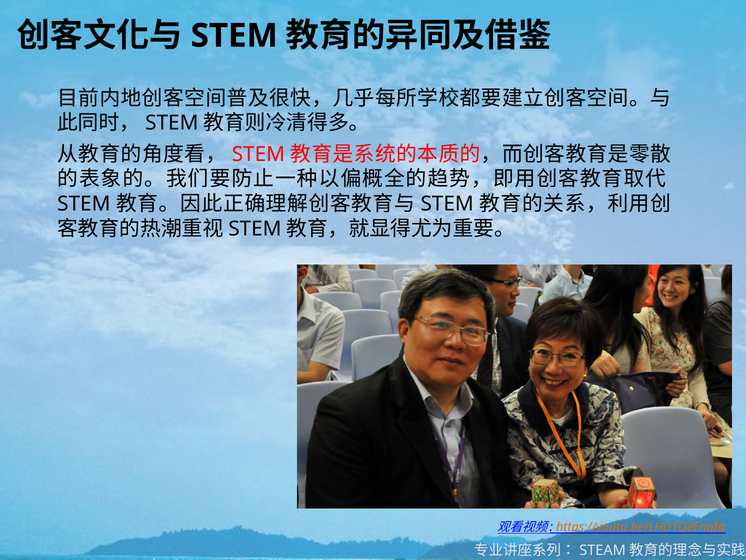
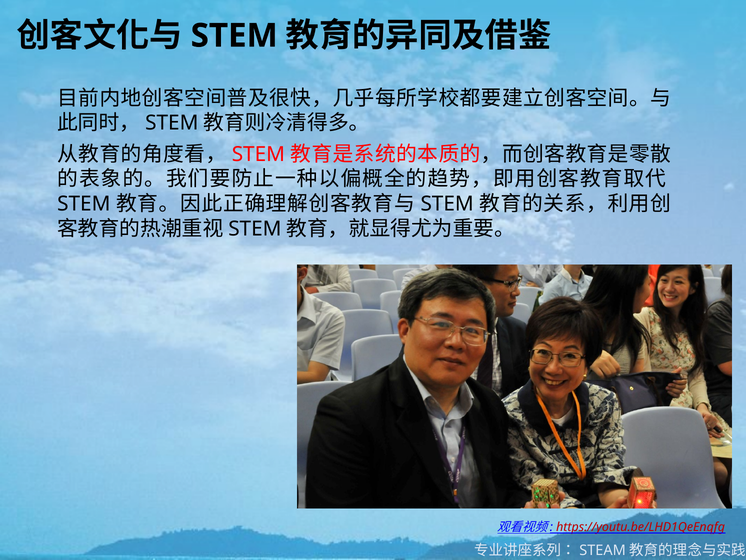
https://youtu.be/LHD1QeEnqfg colour: orange -> red (641, 527)
